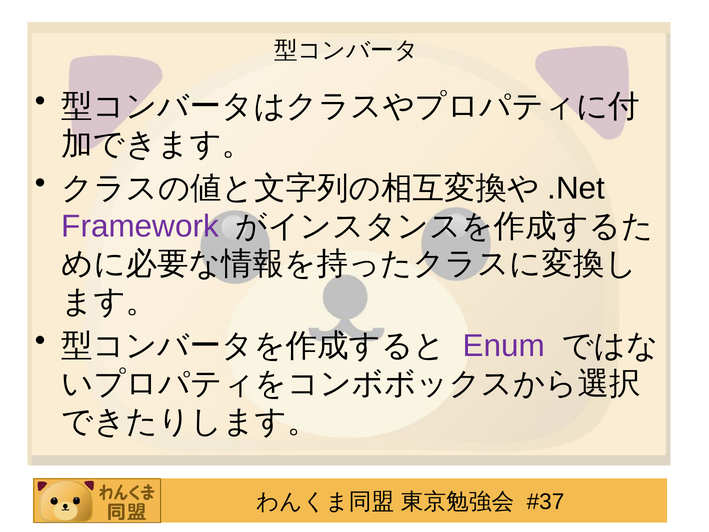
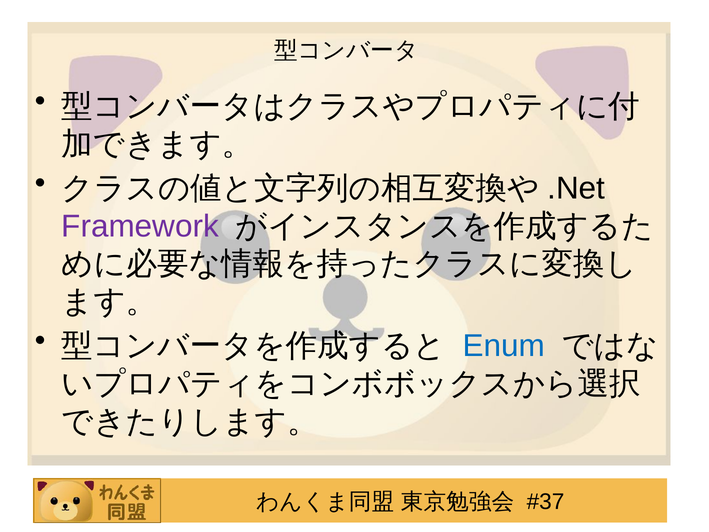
Enum colour: purple -> blue (504, 346)
